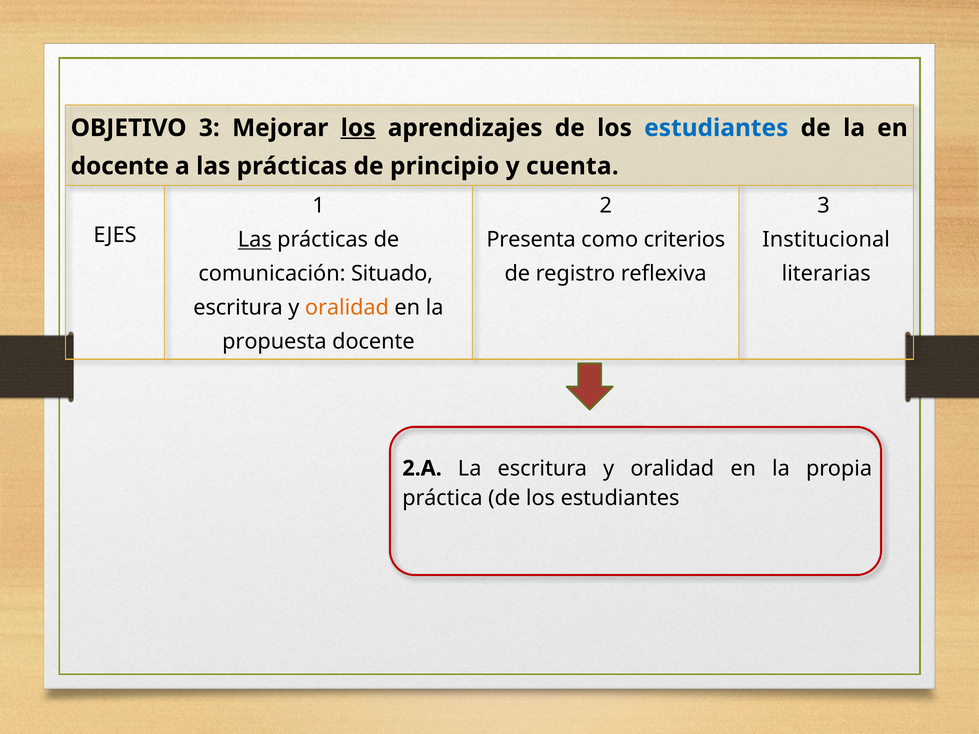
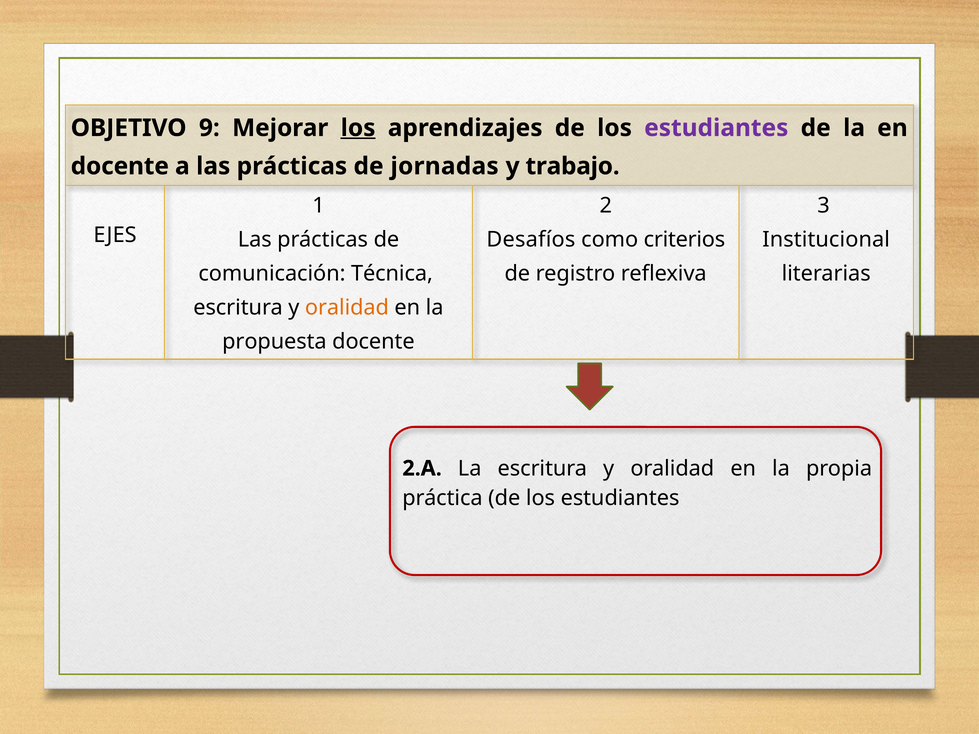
OBJETIVO 3: 3 -> 9 (209, 128)
estudiantes colour: blue -> purple (716, 128)
principio: principio -> jornadas (445, 166)
cuenta: cuenta -> trabajo (573, 166)
Las underline: present -> none (255, 240)
Presenta: Presenta -> Desafíos (531, 240)
Situado: Situado -> Técnica (392, 274)
